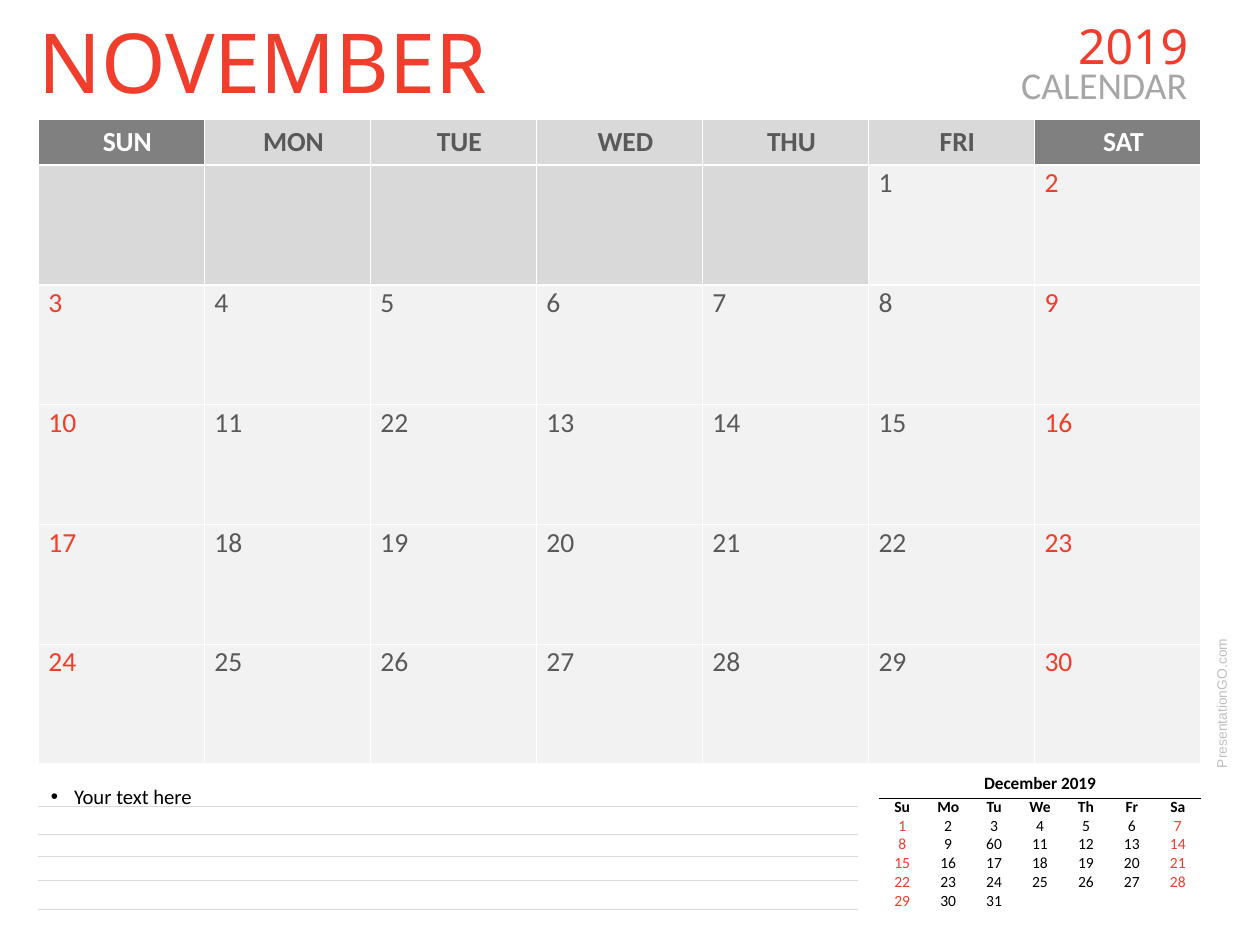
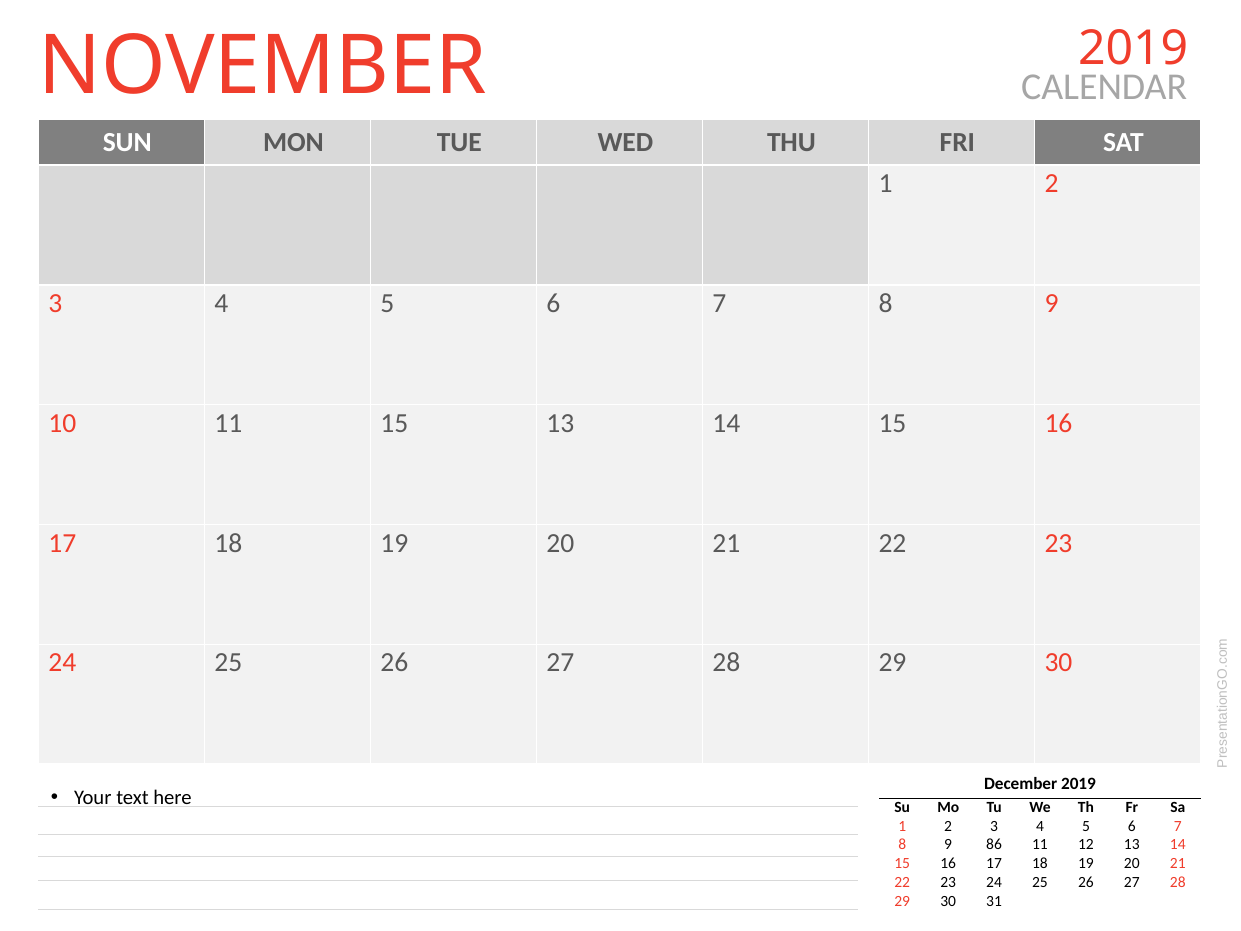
11 22: 22 -> 15 (394, 423)
60: 60 -> 86 (994, 845)
